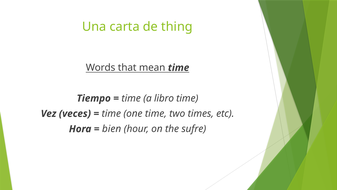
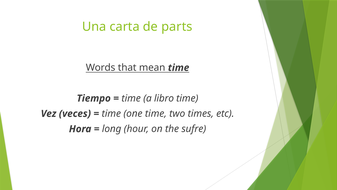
thing: thing -> parts (177, 27)
bien: bien -> long (112, 129)
